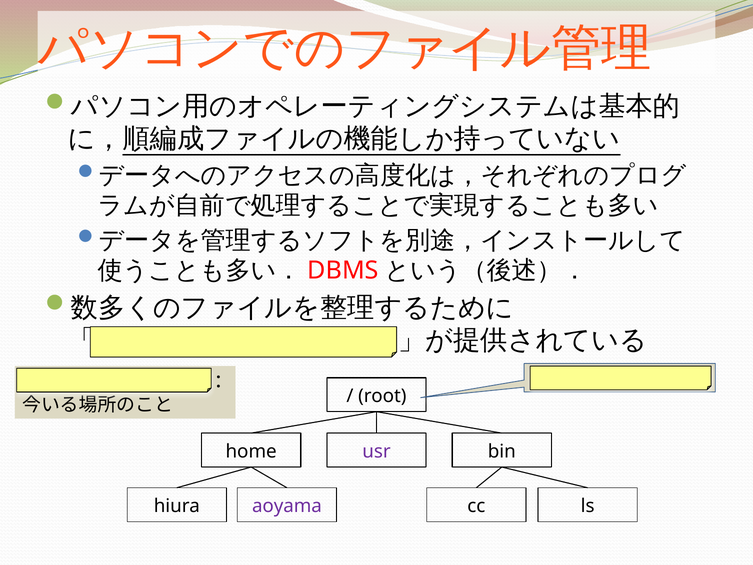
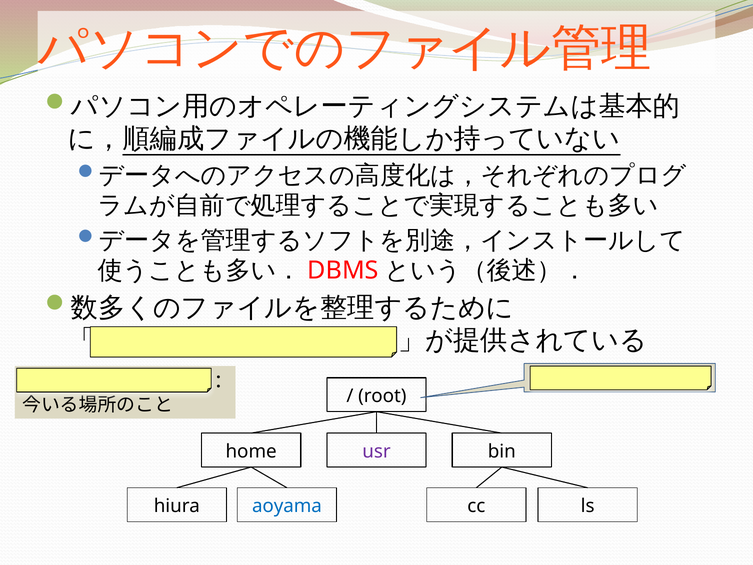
aoyama colour: purple -> blue (287, 506)
